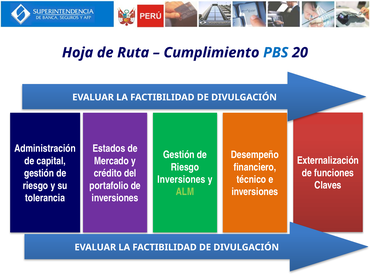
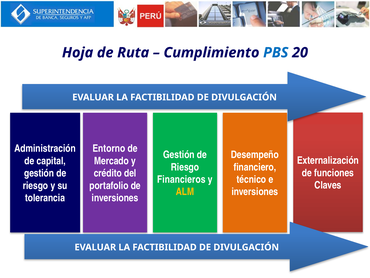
Estados: Estados -> Entorno (109, 148)
Inversiones: Inversiones -> Financieros (181, 179)
ALM colour: light green -> yellow (185, 191)
